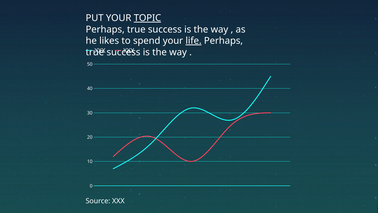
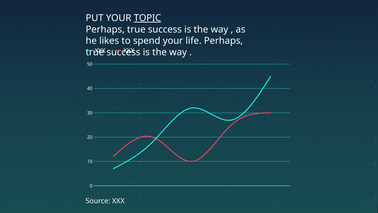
life underline: present -> none (194, 41)
